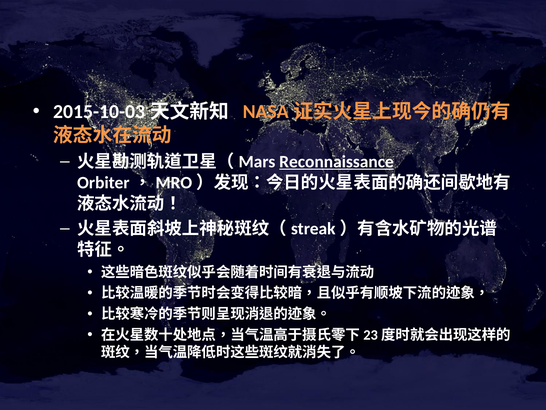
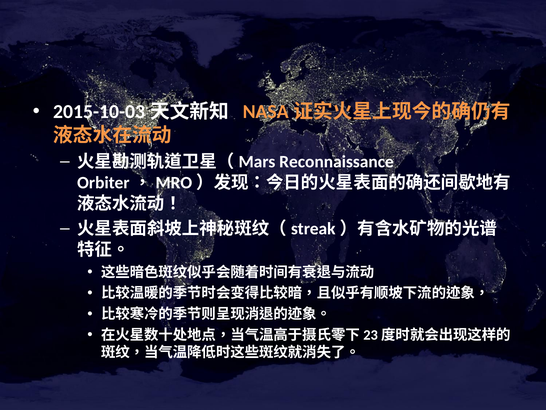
Reconnaissance underline: present -> none (336, 162)
